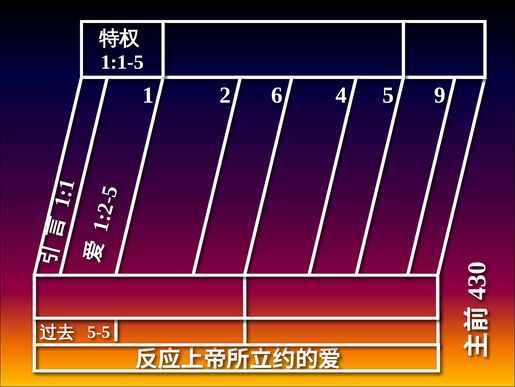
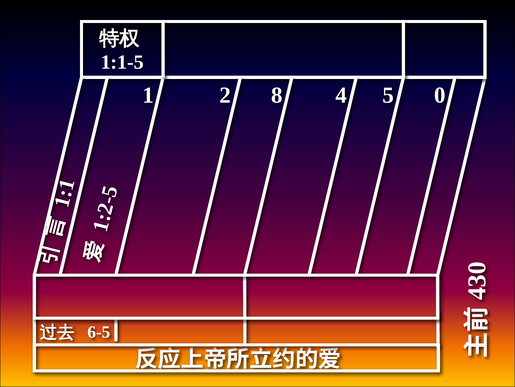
6: 6 -> 8 (277, 95)
5 9: 9 -> 0 (440, 95)
5-5: 5-5 -> 6-5 (99, 332)
